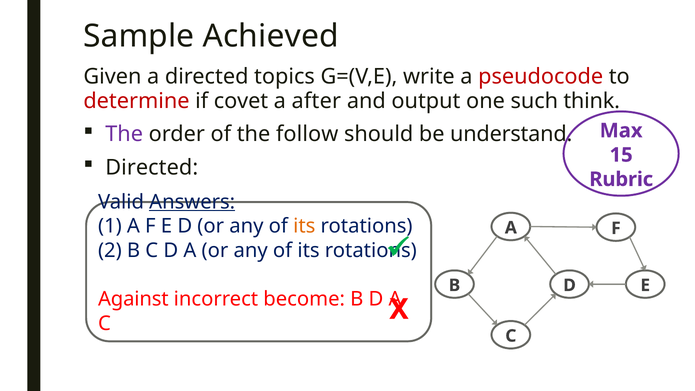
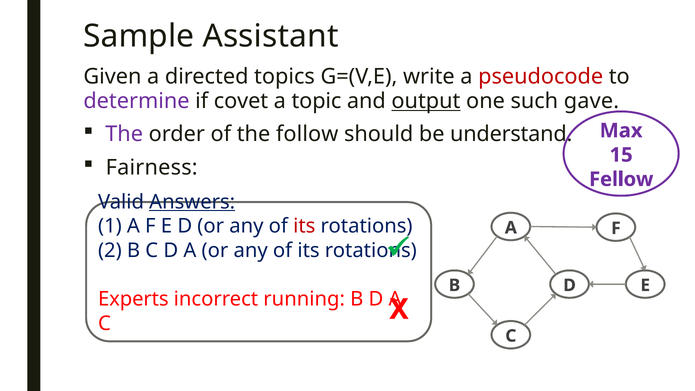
Achieved: Achieved -> Assistant (271, 36)
determine colour: red -> purple (136, 101)
after: after -> topic (316, 101)
output underline: none -> present (426, 101)
think: think -> gave (591, 101)
Directed: Directed -> Fairness (152, 167)
Rubric: Rubric -> Fellow (621, 179)
its colour: orange -> red (304, 226)
Against: Against -> Experts (133, 299)
become: become -> running (304, 299)
